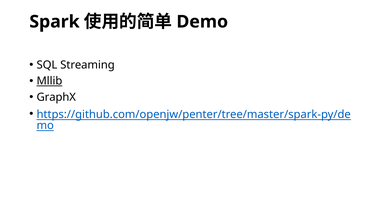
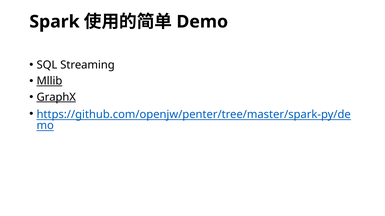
GraphX underline: none -> present (56, 97)
